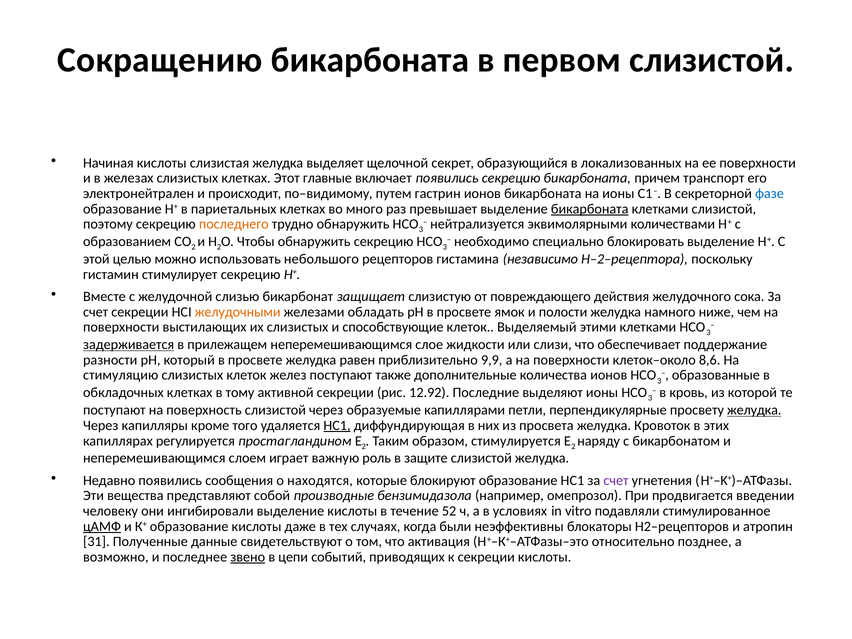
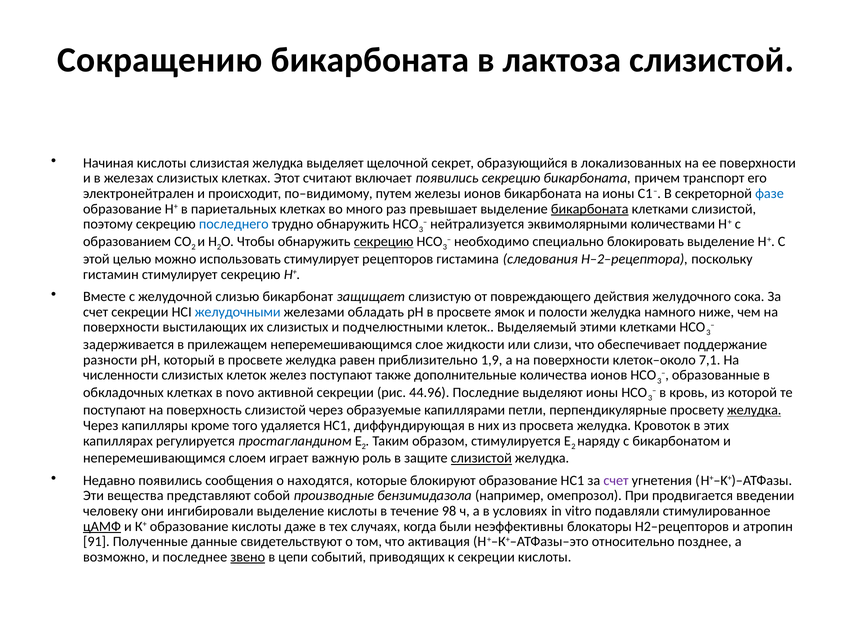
первом: первом -> лактоза (562, 60)
главные: главные -> считают (327, 178)
гастрин: гастрин -> железы (438, 194)
последнего colour: orange -> blue (234, 224)
секрецию underline: none -> present (384, 242)
использовать небольшого: небольшого -> стимулирует (322, 259)
независимо: независимо -> следования (540, 259)
желудочными colour: orange -> blue (238, 312)
способствующие: способствующие -> подчелюстными (393, 327)
задерживается underline: present -> none (129, 345)
9,9: 9,9 -> 1,9 (492, 360)
8,6: 8,6 -> 7,1 (710, 360)
стимуляцию: стимуляцию -> численности (121, 375)
тому: тому -> novo (240, 393)
12.92: 12.92 -> 44.96 (429, 393)
НС1 underline: present -> none (337, 426)
слизистой underline: none -> present (481, 458)
52: 52 -> 98 (449, 511)
31: 31 -> 91 (96, 542)
